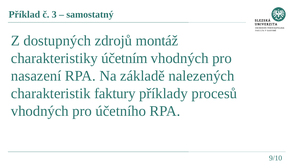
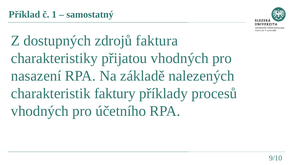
3: 3 -> 1 (54, 15)
montáž: montáž -> faktura (157, 41)
účetním: účetním -> přijatou (124, 58)
